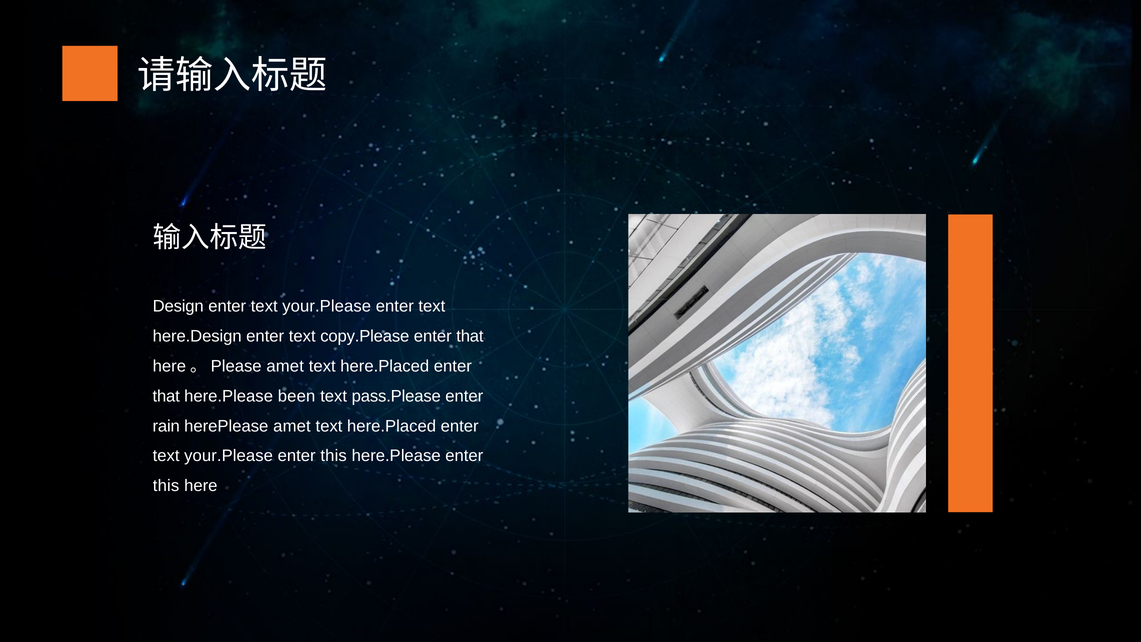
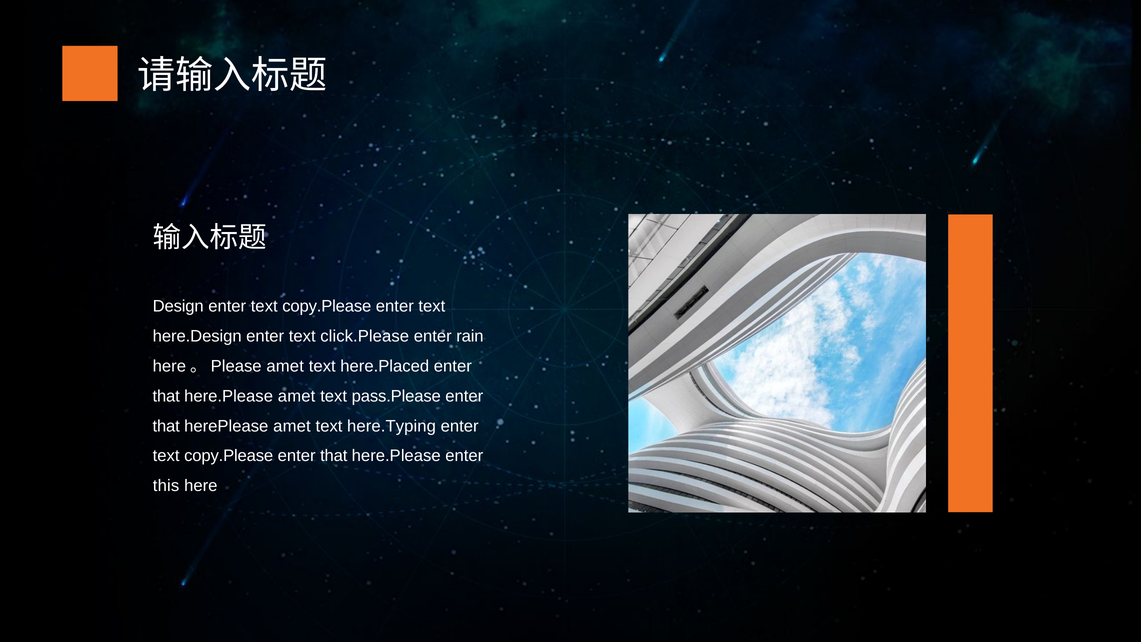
your.Please: your.Please -> copy.Please (327, 306)
copy.Please: copy.Please -> click.Please (365, 336)
that: that -> rain (470, 336)
here.Please been: been -> amet (297, 396)
rain: rain -> that (166, 426)
here.Placed: here.Placed -> here.Typing (392, 426)
your.Please: your.Please -> copy.Please (229, 456)
this: this -> that (334, 456)
